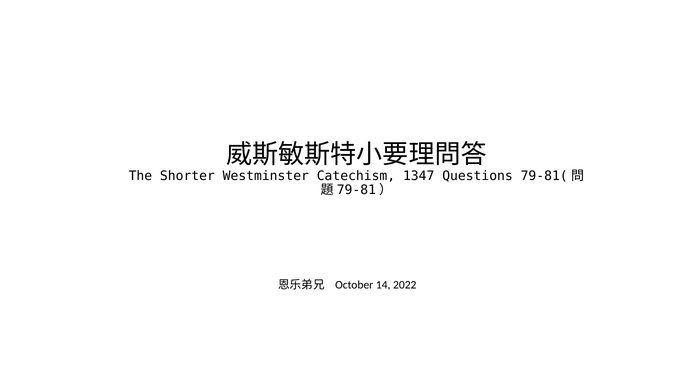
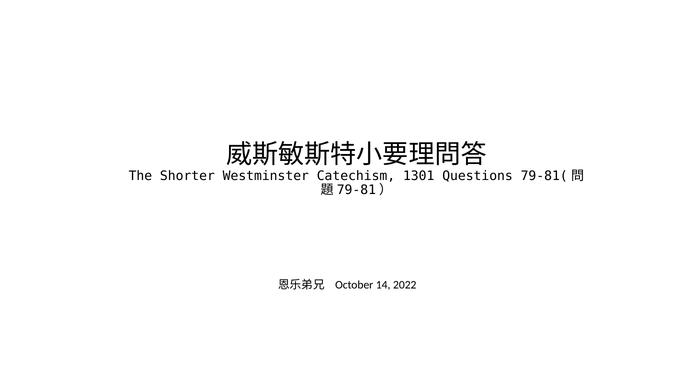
1347: 1347 -> 1301 (419, 176)
